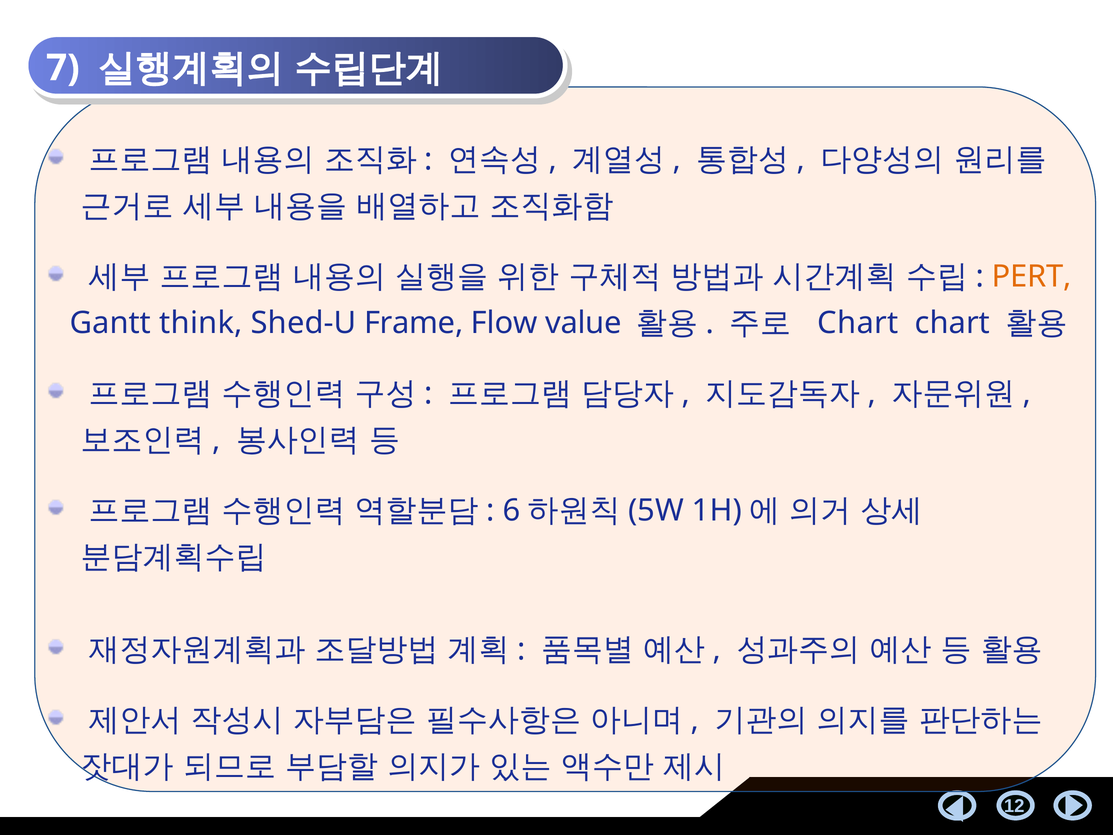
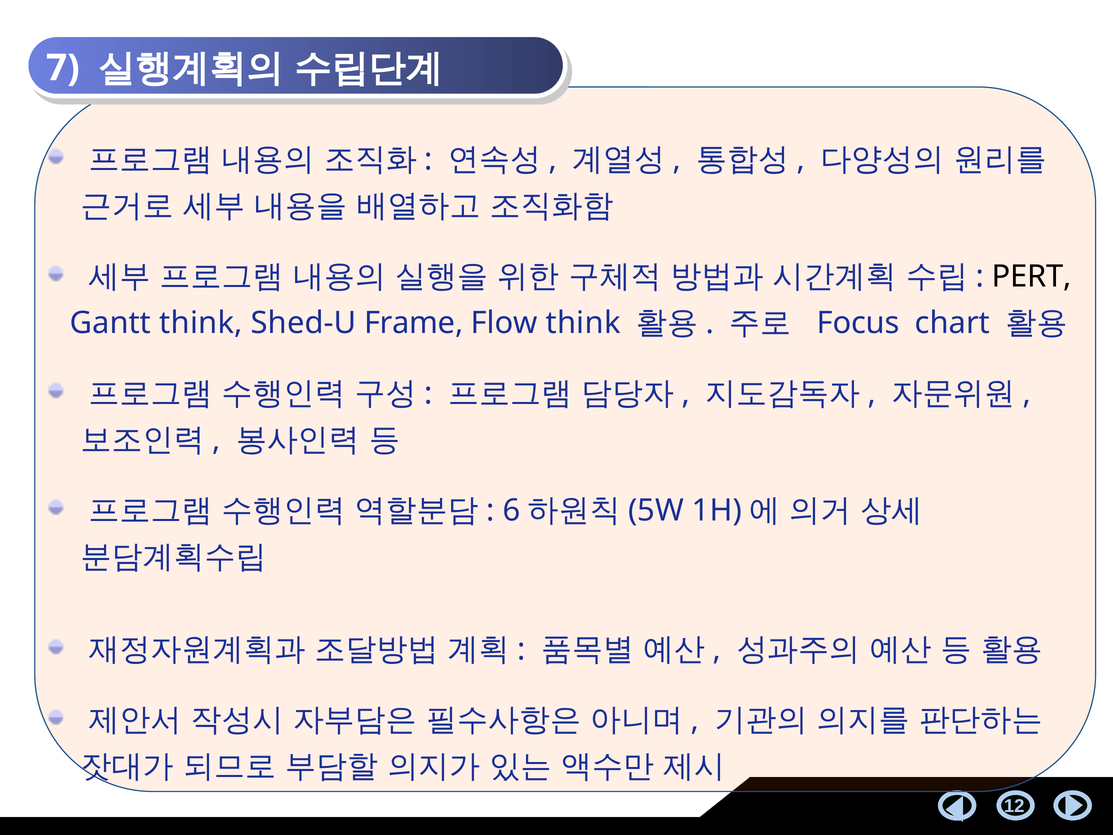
PERT colour: orange -> black (1032, 276)
Flow value: value -> think (583, 323)
Chart: Chart -> Focus (858, 323)
